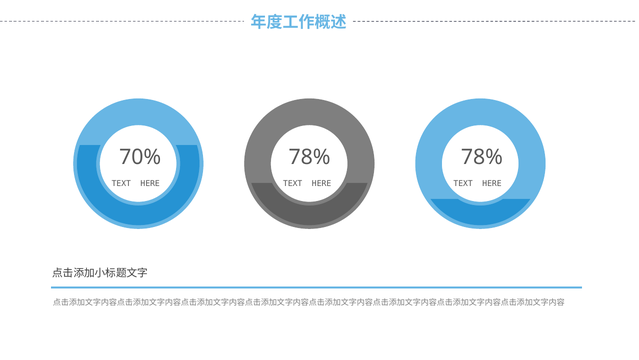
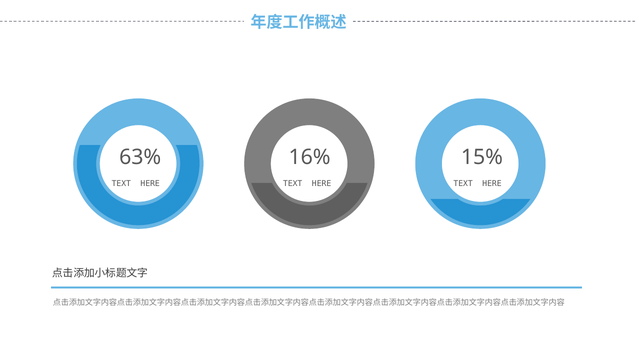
70%: 70% -> 63% (140, 157)
78%: 78% -> 16% (310, 157)
78%: 78% -> 15% (482, 157)
